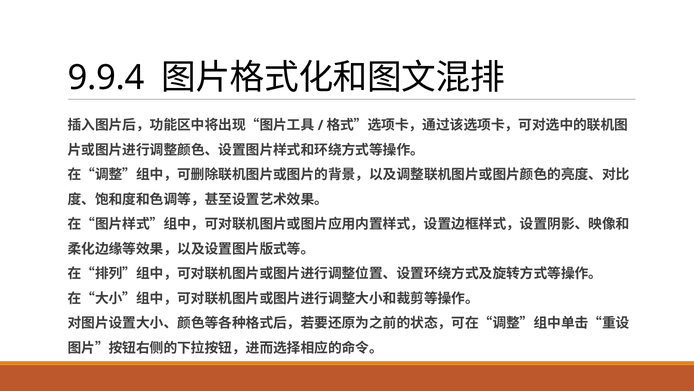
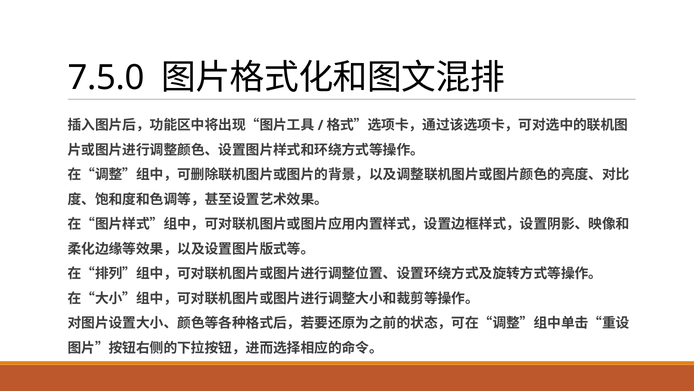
9.9.4: 9.9.4 -> 7.5.0 (106, 78)
